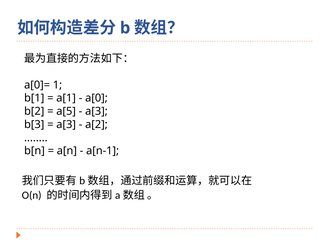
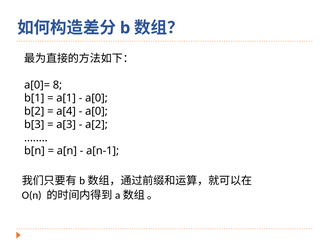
1: 1 -> 8 (57, 85)
a[5: a[5 -> a[4 (66, 111)
a[3: a[3 -> a[0 (96, 111)
